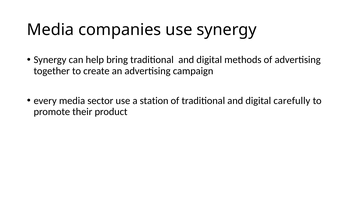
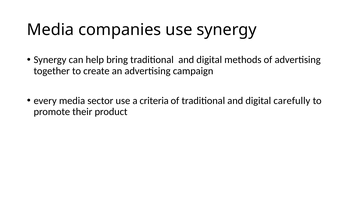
station: station -> criteria (154, 101)
